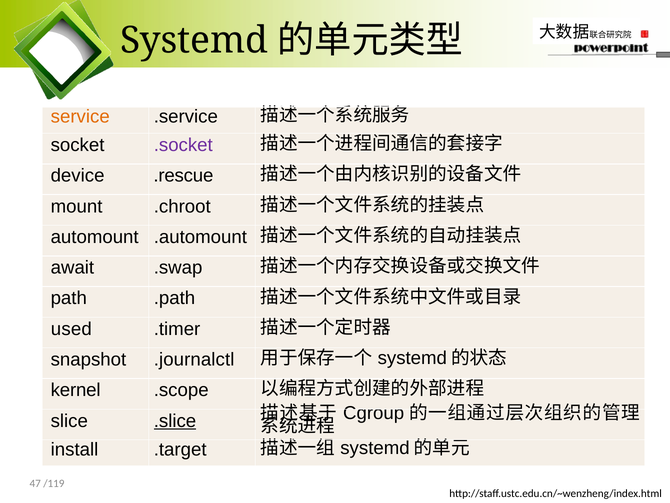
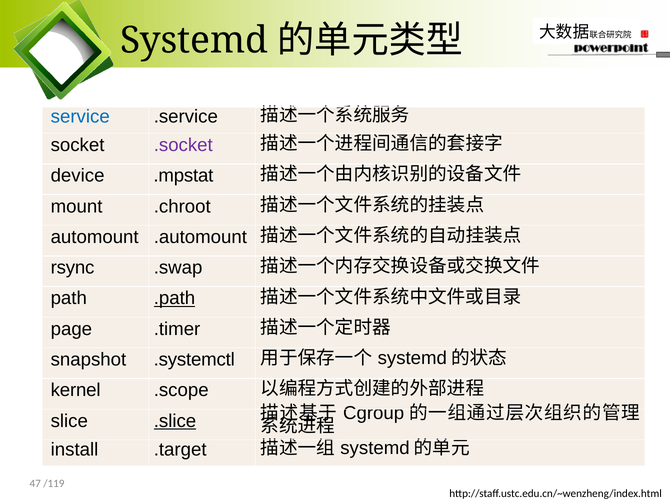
service colour: orange -> blue (80, 117)
.rescue: .rescue -> .mpstat (183, 176)
await: await -> rsync (73, 267)
.path underline: none -> present (174, 298)
used: used -> page (71, 329)
.journalctl: .journalctl -> .systemctl (194, 359)
